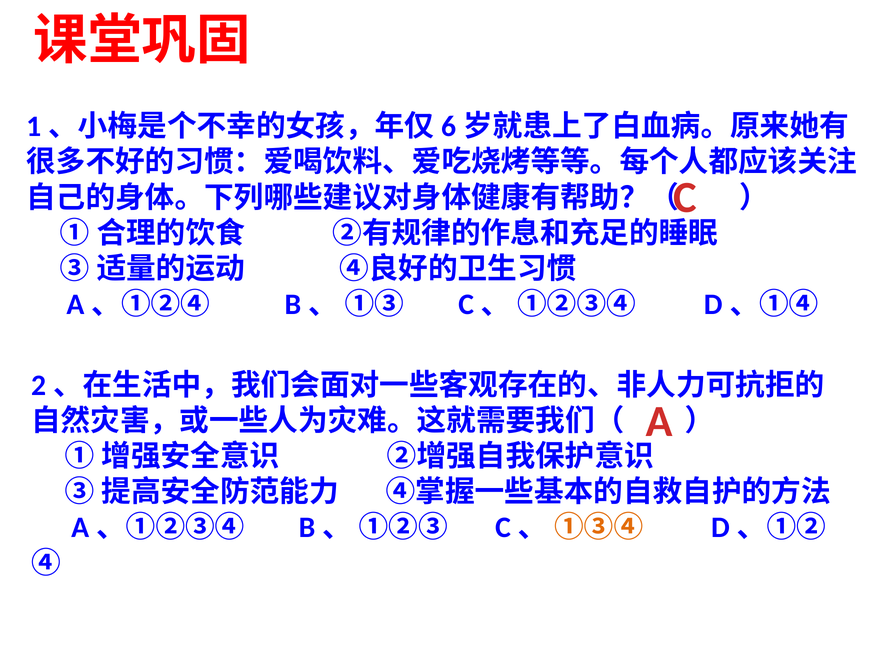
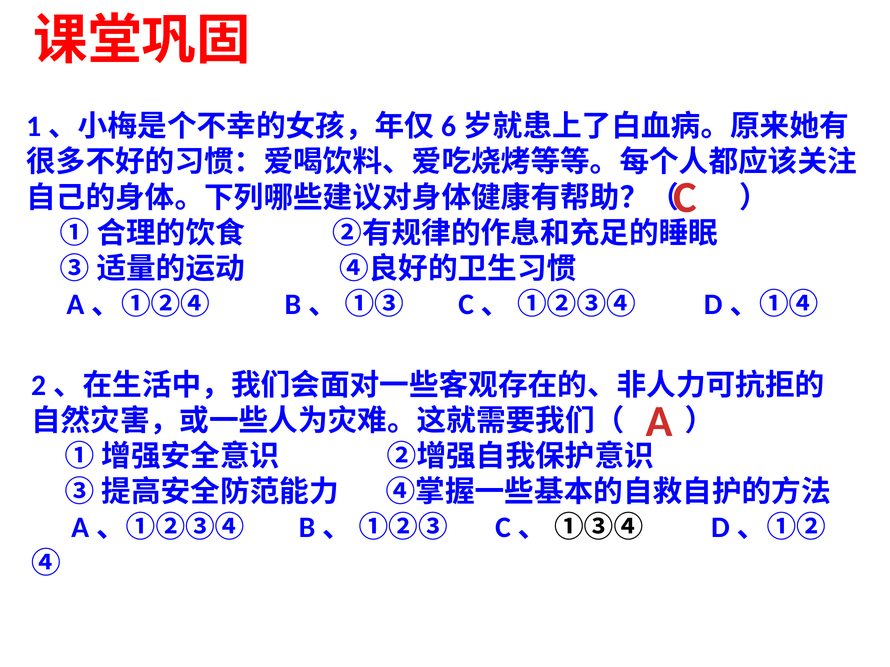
①③④ colour: orange -> black (599, 528)
